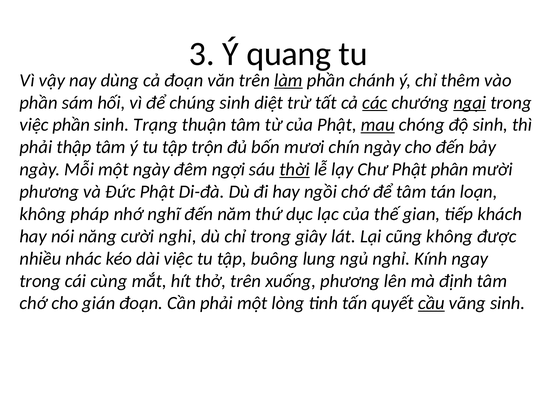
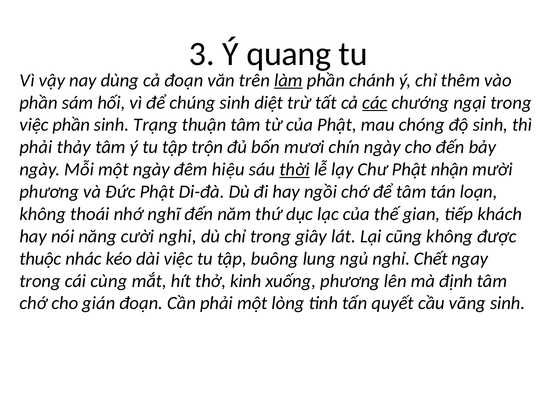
ngại underline: present -> none (470, 102)
mau underline: present -> none (378, 125)
thập: thập -> thảy (74, 147)
ngợi: ngợi -> hiệu (228, 169)
phân: phân -> nhận (450, 169)
pháp: pháp -> thoái (90, 214)
nhiều: nhiều -> thuộc (40, 258)
Kính: Kính -> Chết (431, 258)
thở trên: trên -> kinh (246, 281)
cầu underline: present -> none (431, 303)
